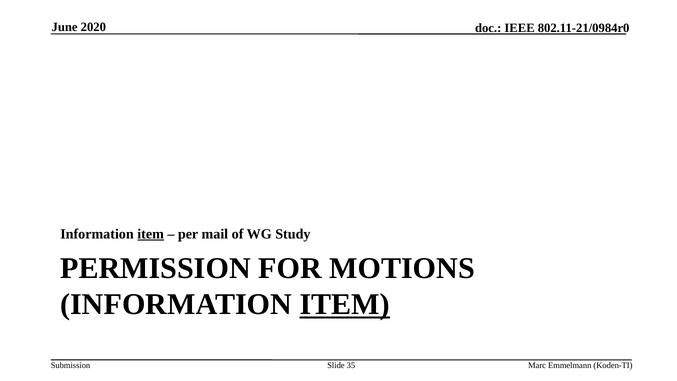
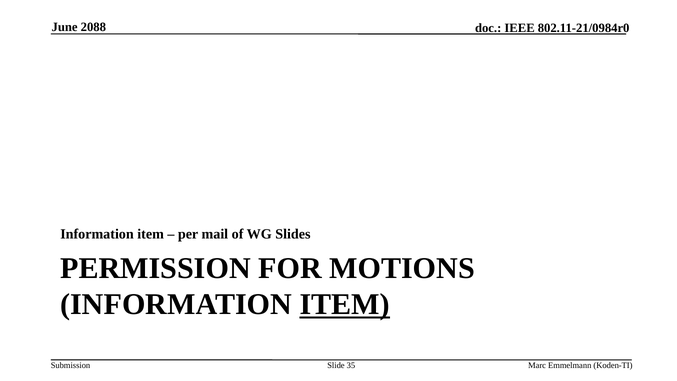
2020: 2020 -> 2088 (93, 27)
item underline: present -> none (151, 234)
Study: Study -> Slides (293, 234)
